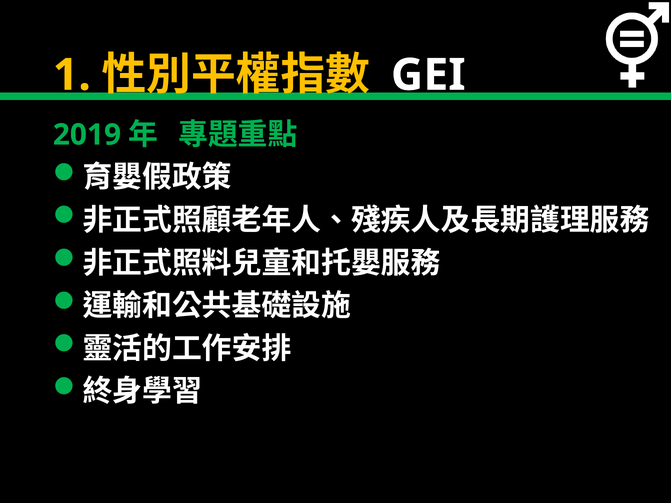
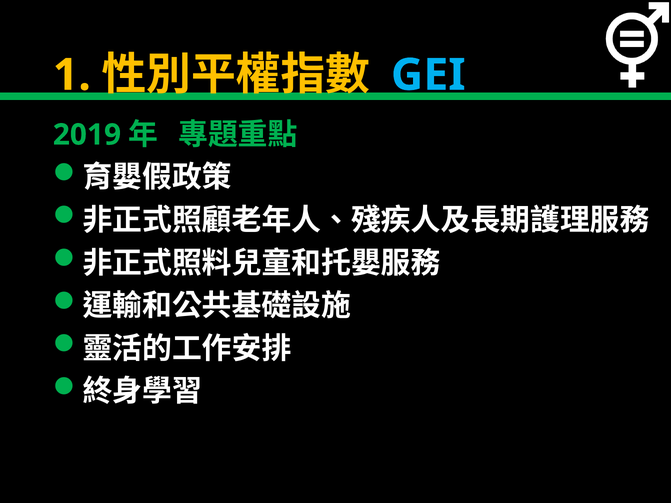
GEI colour: white -> light blue (428, 75)
